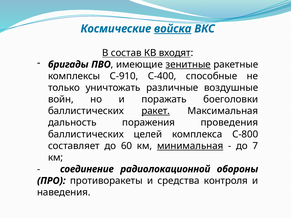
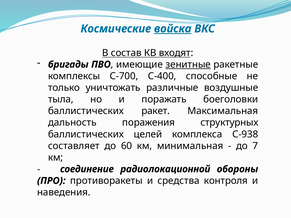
С-910: С-910 -> С-700 (124, 76)
войн: войн -> тыла (61, 99)
ракет underline: present -> none (156, 111)
проведения: проведения -> структурных (229, 123)
С-800: С-800 -> С-938 (245, 134)
минимальная underline: present -> none (190, 146)
